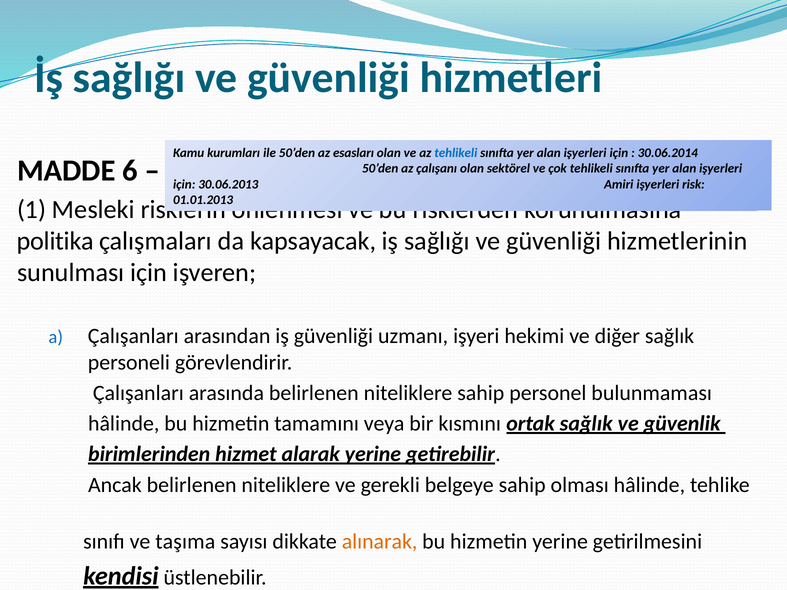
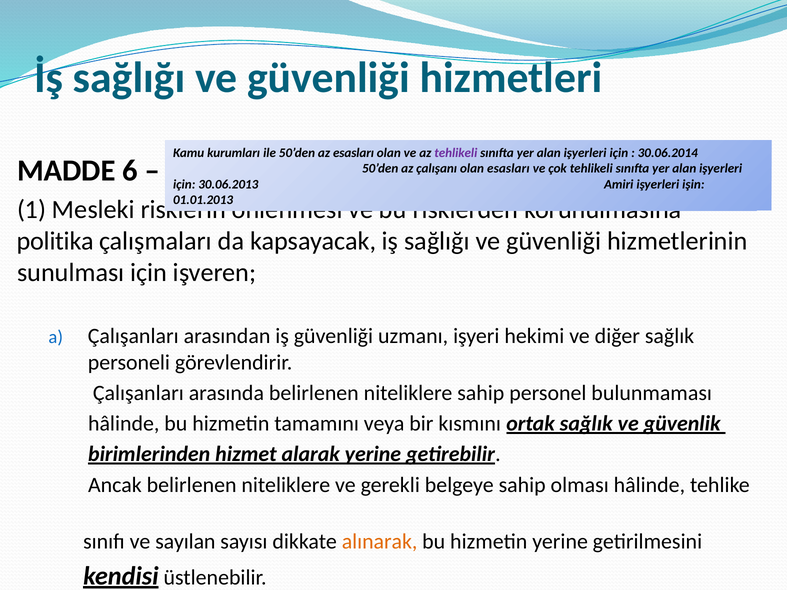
tehlikeli colour: blue -> purple (456, 153)
olan sektörel: sektörel -> esasları (508, 169)
risk: risk -> işin (693, 184)
taşıma: taşıma -> sayılan (185, 542)
